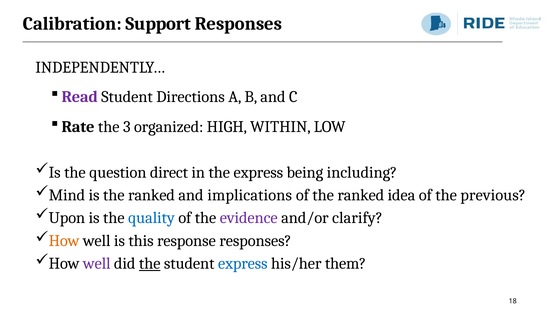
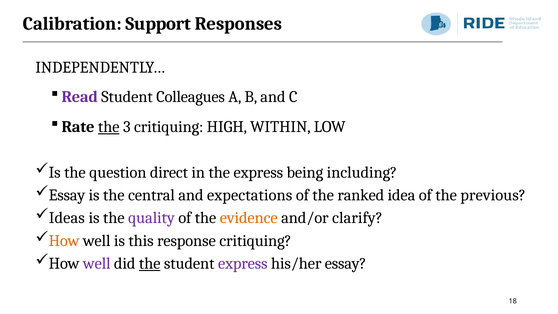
Directions: Directions -> Colleagues (191, 97)
the underline: none -> present (109, 127)
3 organized: organized -> critiquing (169, 127)
Mind: Mind -> Essay (67, 195)
is the ranked: ranked -> central (151, 195)
implications: implications -> expectations (250, 195)
Upon: Upon -> Ideas (67, 218)
quality colour: blue -> purple (151, 218)
evidence colour: purple -> orange (249, 218)
response responses: responses -> critiquing (255, 241)
express colour: blue -> purple (243, 263)
his/her them: them -> essay (346, 263)
